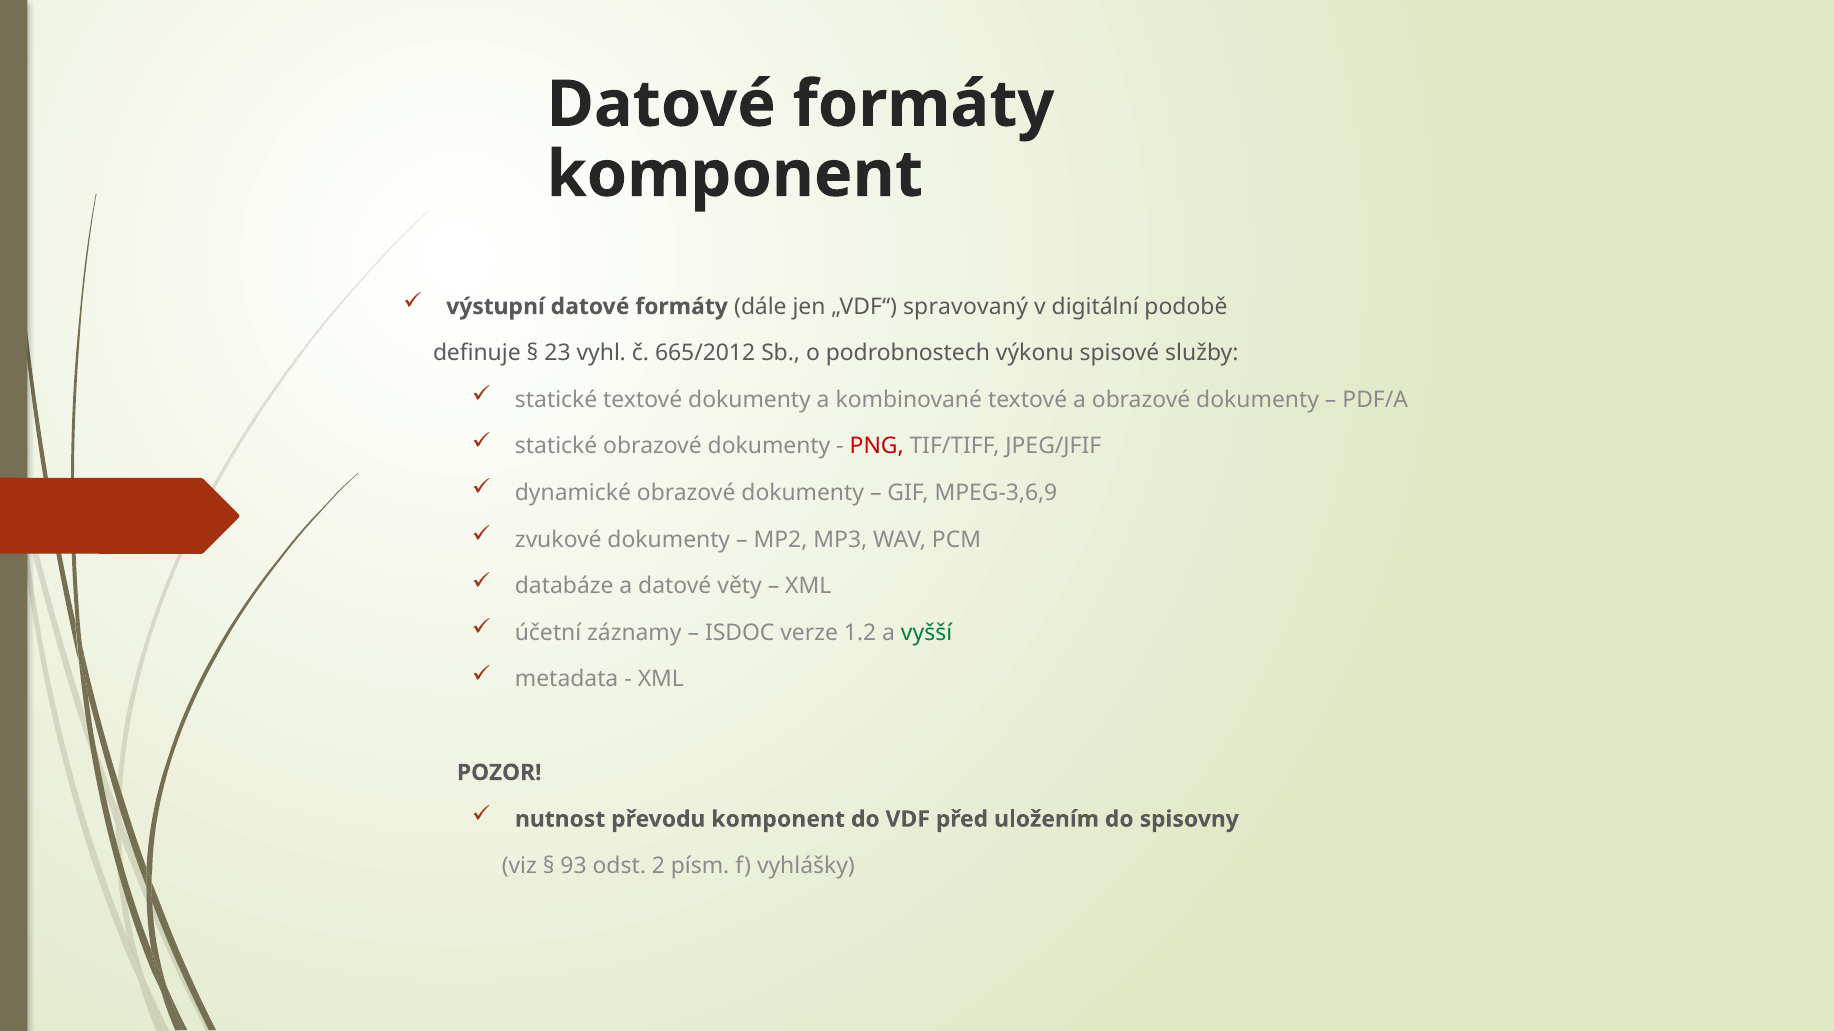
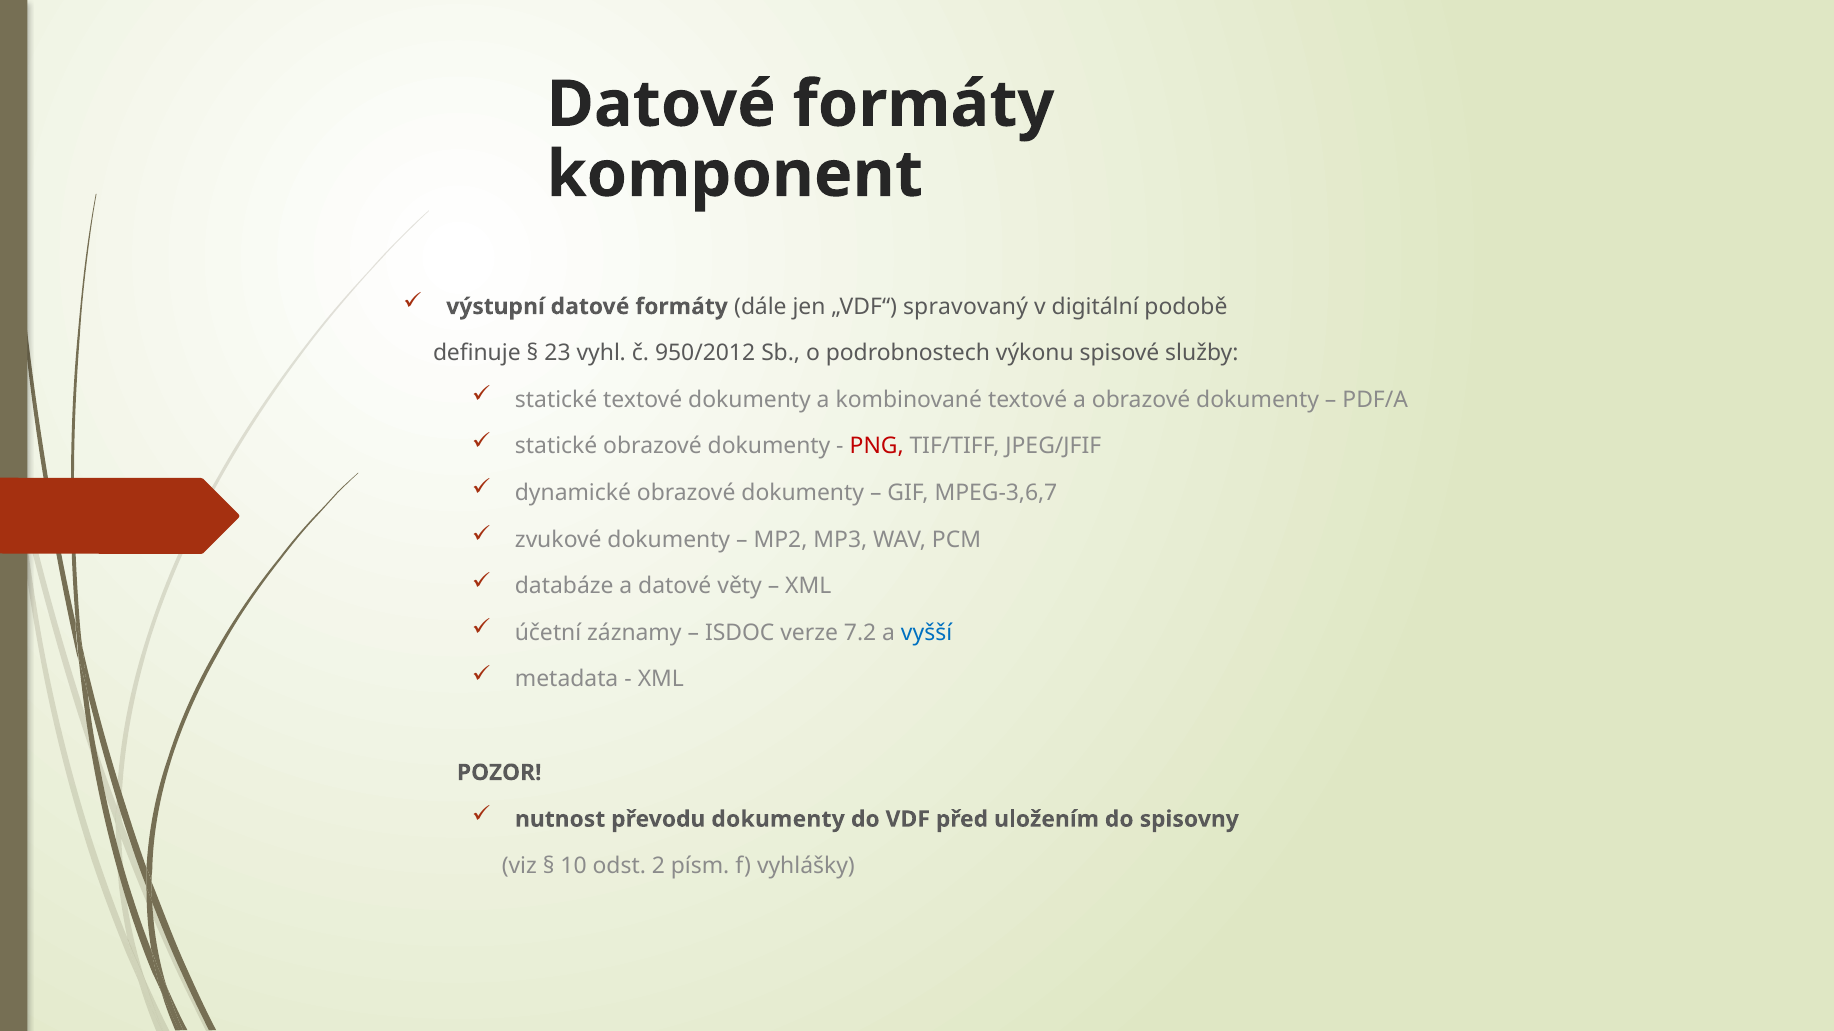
665/2012: 665/2012 -> 950/2012 (705, 353)
MPEG-3,6,9: MPEG-3,6,9 -> MPEG-3,6,7 (996, 493)
1.2: 1.2 -> 7.2 (860, 633)
vyšší colour: green -> blue (927, 633)
převodu komponent: komponent -> dokumenty (778, 820)
93: 93 -> 10 (574, 866)
